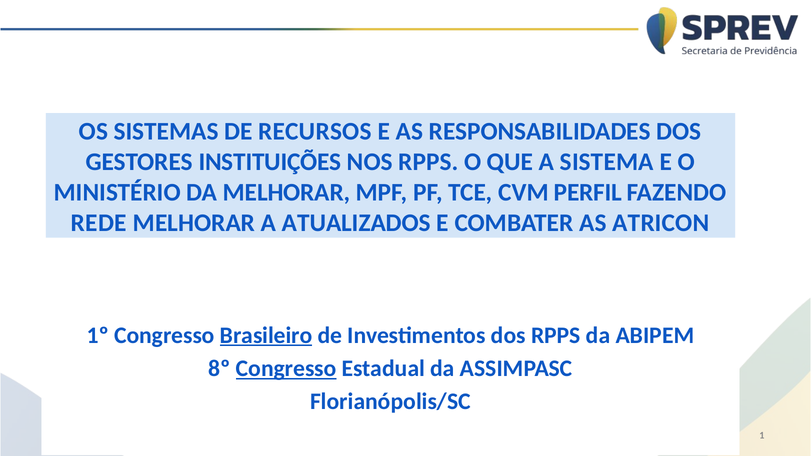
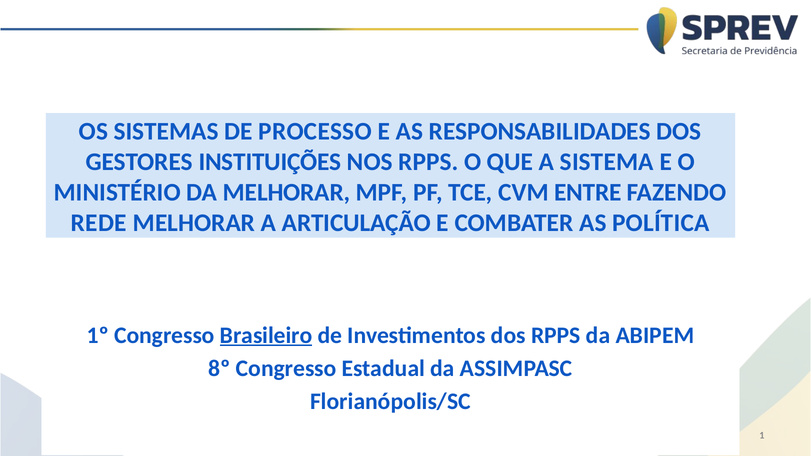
RECURSOS: RECURSOS -> PROCESSO (315, 132)
PERFIL: PERFIL -> ENTRE (588, 192)
ATUALIZADOS: ATUALIZADOS -> ARTICULAÇÃO (356, 223)
ATRICON: ATRICON -> POLÍTICA (661, 223)
Congresso underline: present -> none (286, 369)
